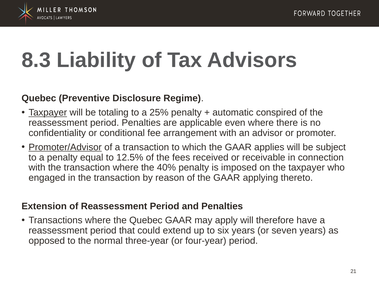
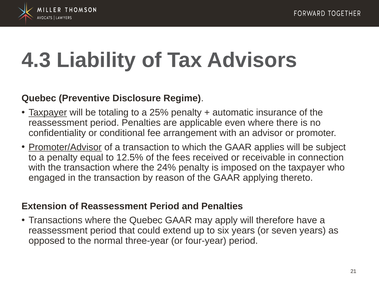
8.3: 8.3 -> 4.3 (36, 60)
conspired: conspired -> insurance (276, 113)
40%: 40% -> 24% (166, 168)
